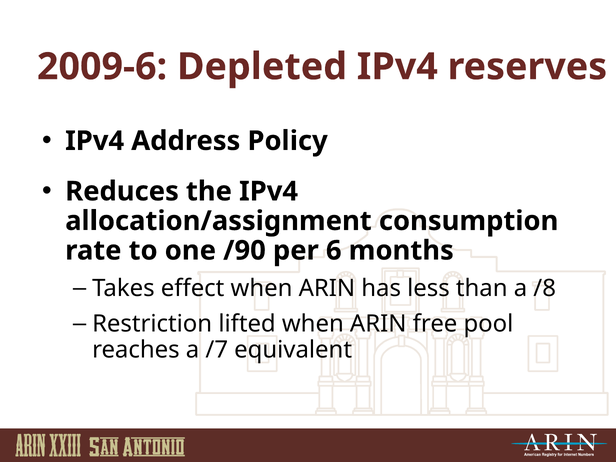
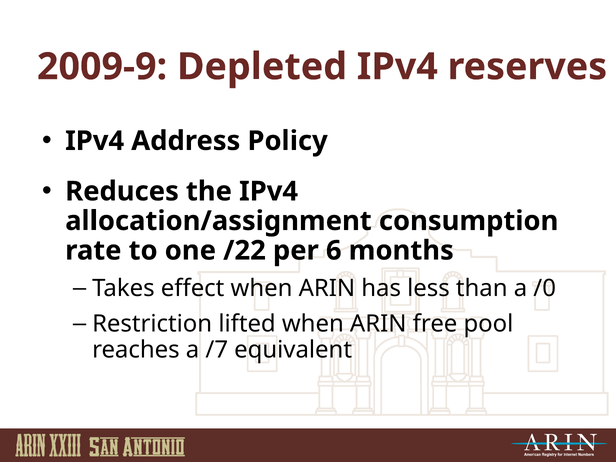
2009-6: 2009-6 -> 2009-9 (102, 67)
/90: /90 -> /22 (244, 251)
/8: /8 -> /0 (545, 288)
